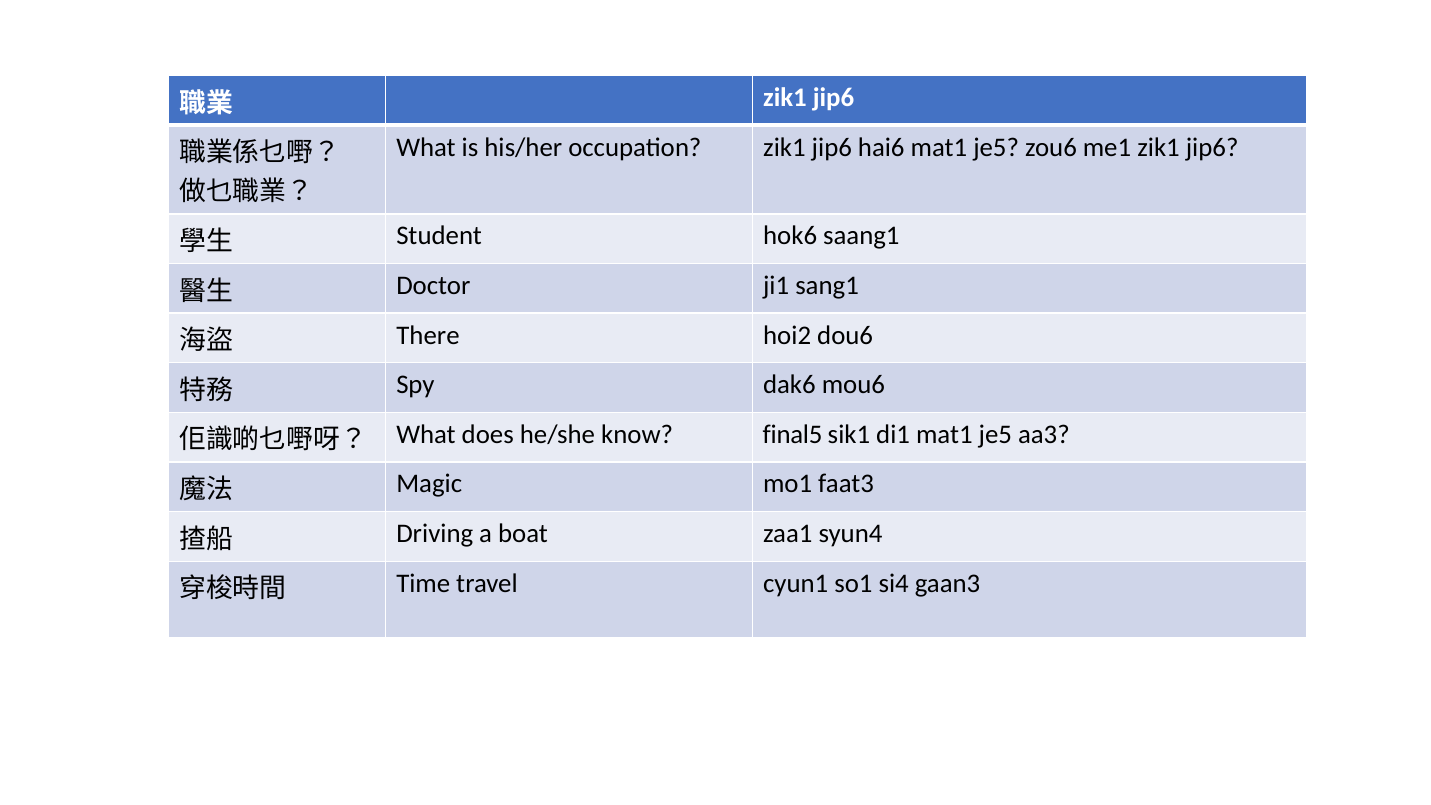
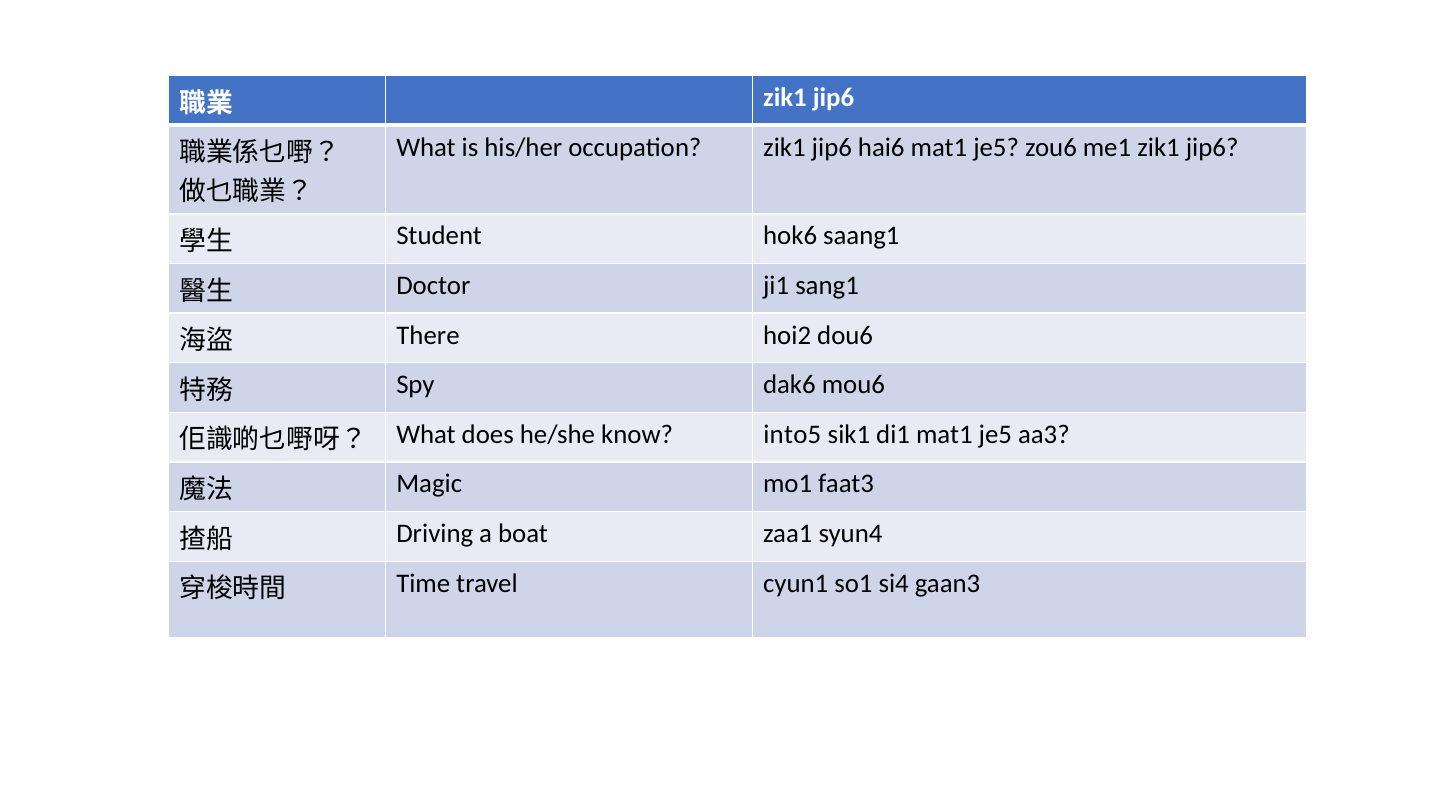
final5: final5 -> into5 (792, 434)
